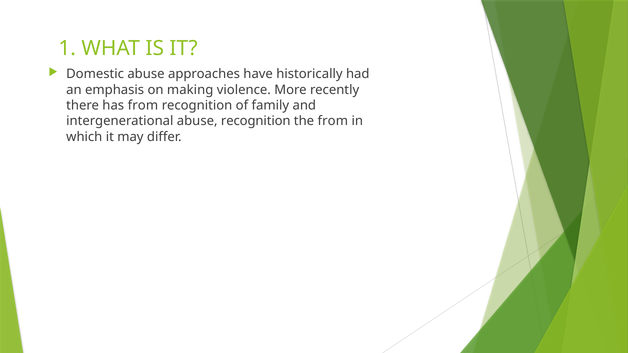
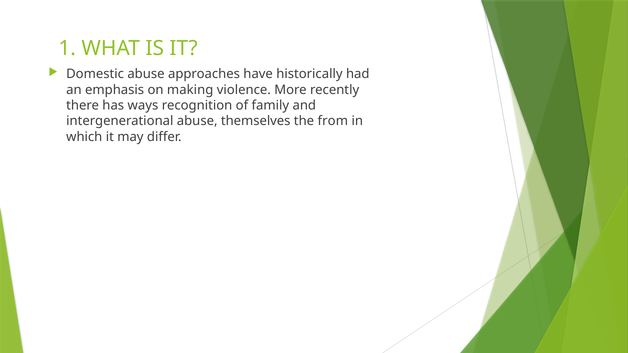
has from: from -> ways (143, 105)
abuse recognition: recognition -> themselves (256, 121)
